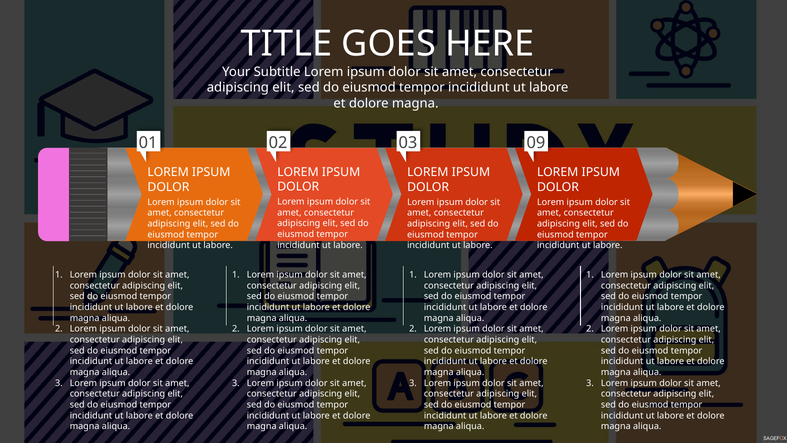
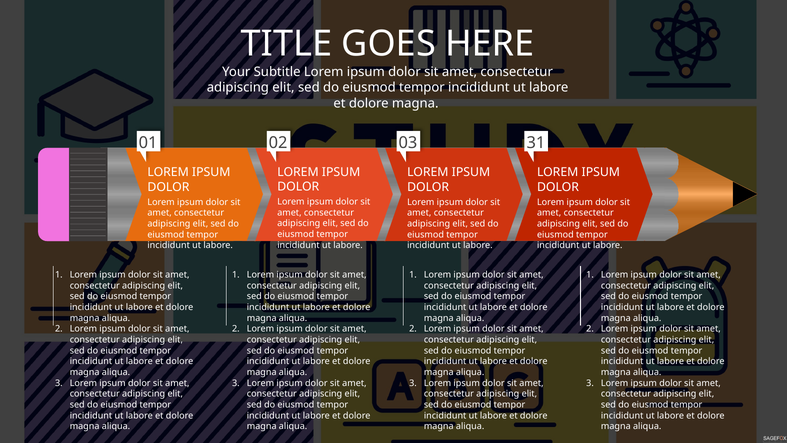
09: 09 -> 31 (536, 143)
